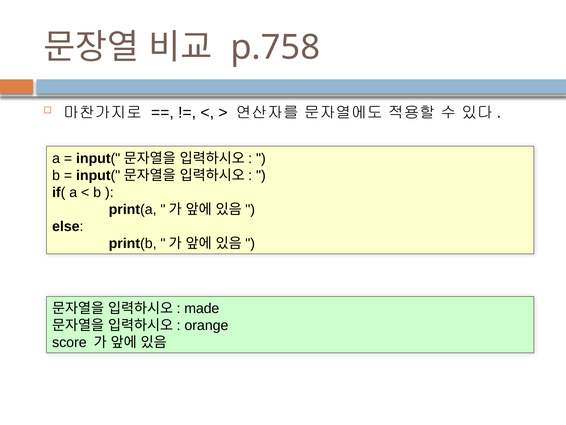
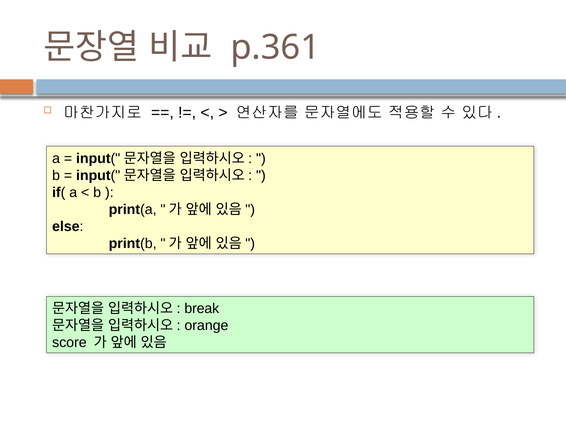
p.758: p.758 -> p.361 (275, 47)
made: made -> break (202, 308)
